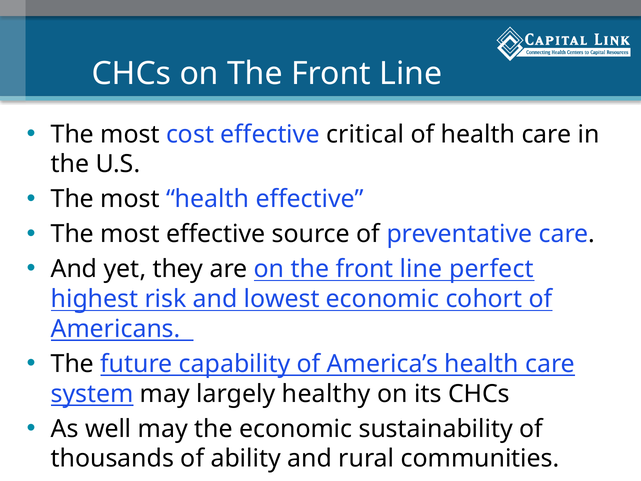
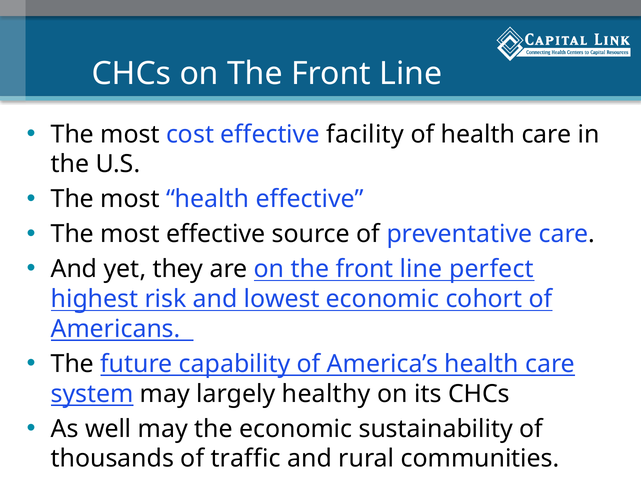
critical: critical -> facility (365, 134)
ability: ability -> traffic (246, 459)
